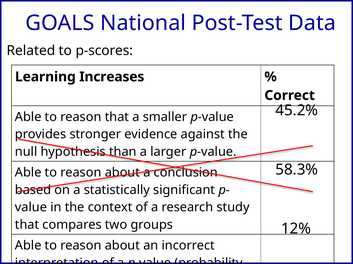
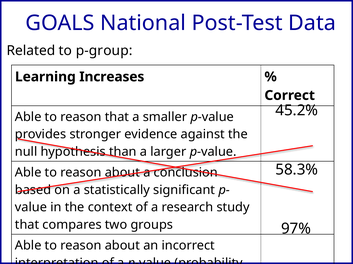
p-scores: p-scores -> p-group (104, 51)
12%: 12% -> 97% (296, 229)
